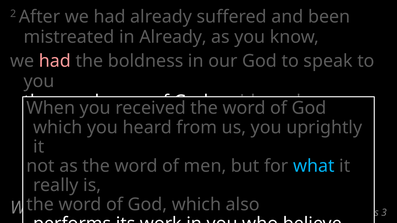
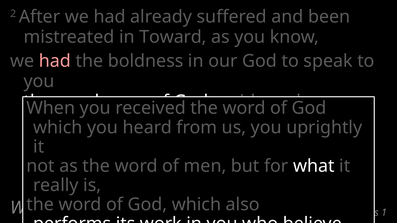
in Already: Already -> Toward (173, 37)
what colour: light blue -> white (314, 166)
3: 3 -> 1 (384, 213)
